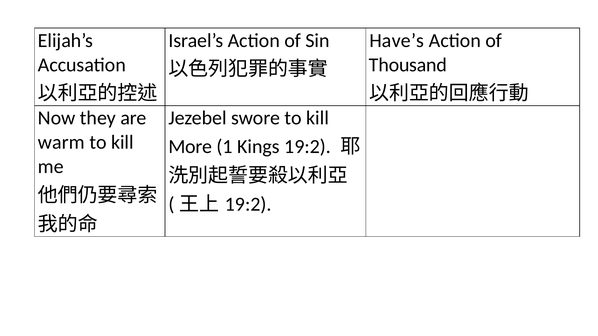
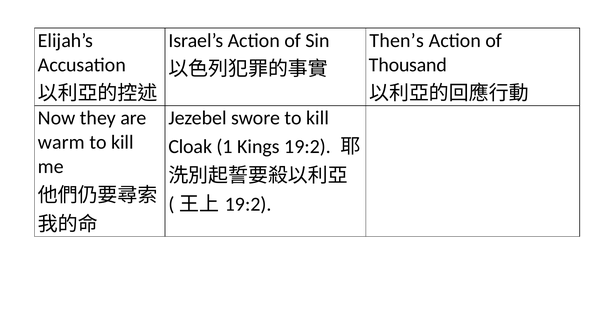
Have’s: Have’s -> Then’s (397, 41)
More: More -> Cloak (190, 147)
